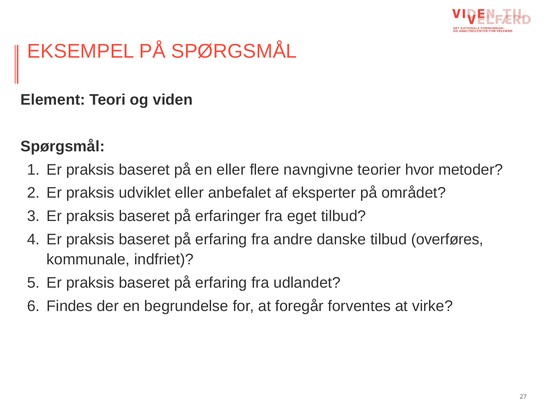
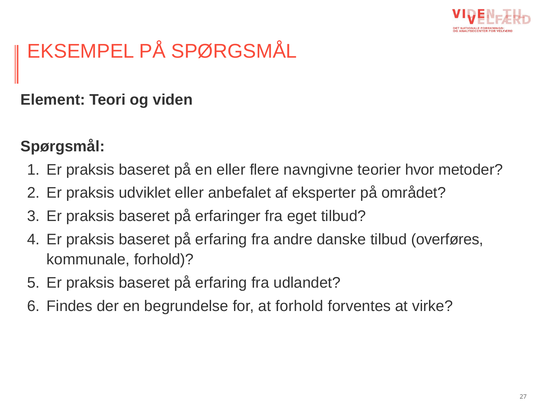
kommunale indfriet: indfriet -> forhold (164, 259)
at foregår: foregår -> forhold (299, 306)
